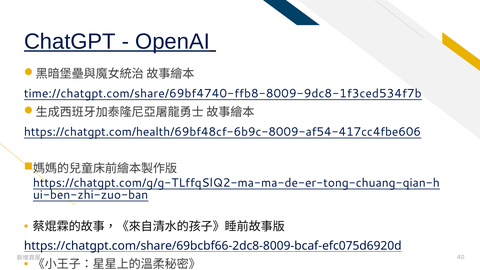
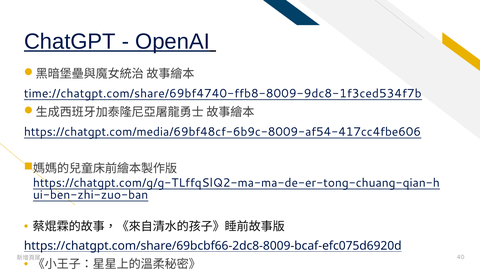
https://chatgpt.com/health/69bf48cf-6b9c-8009-af54-417cc4fbe606: https://chatgpt.com/health/69bf48cf-6b9c-8009-af54-417cc4fbe606 -> https://chatgpt.com/media/69bf48cf-6b9c-8009-af54-417cc4fbe606 (222, 132)
